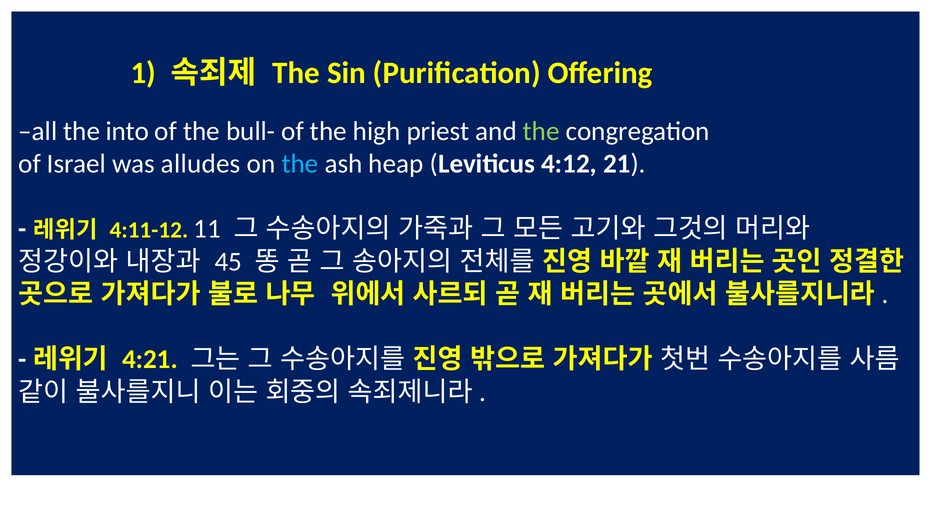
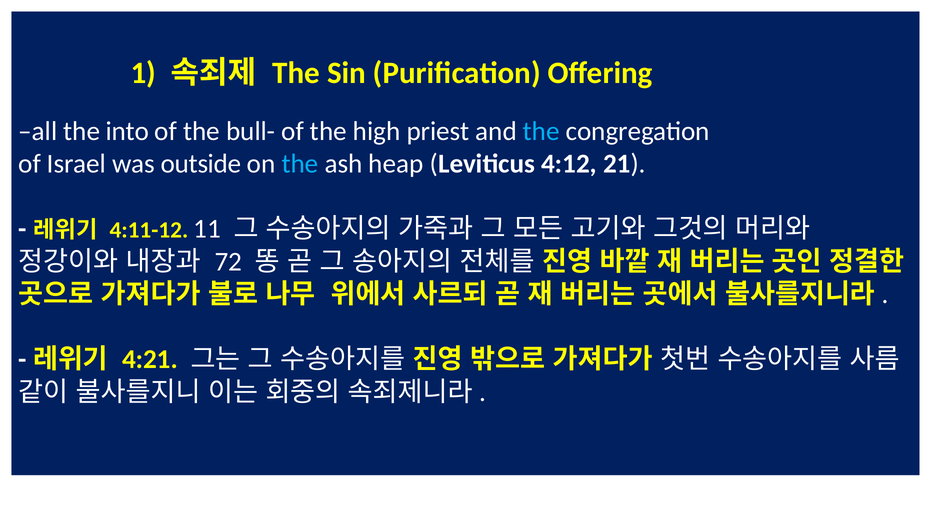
the colour: light green -> light blue (541, 131)
alludes: alludes -> outside (201, 164)
45: 45 -> 72 (228, 262)
